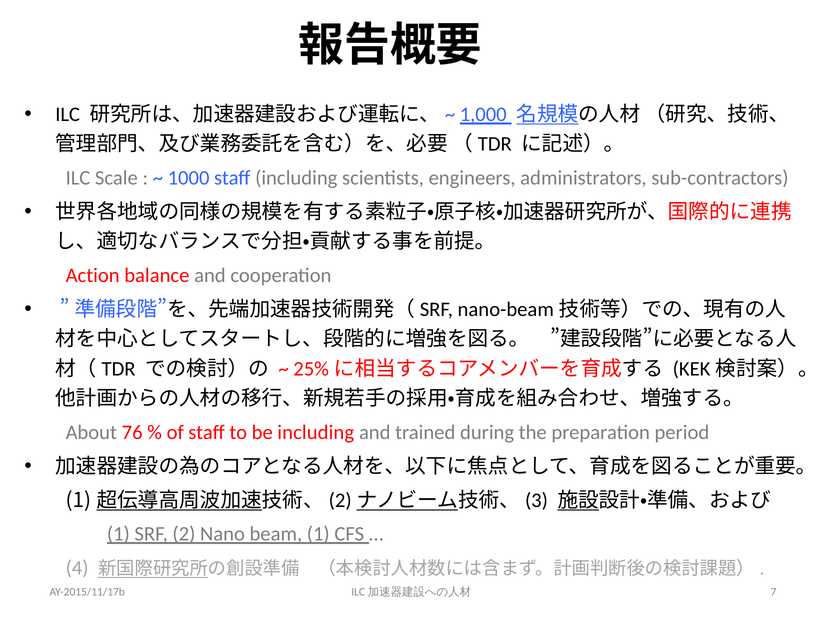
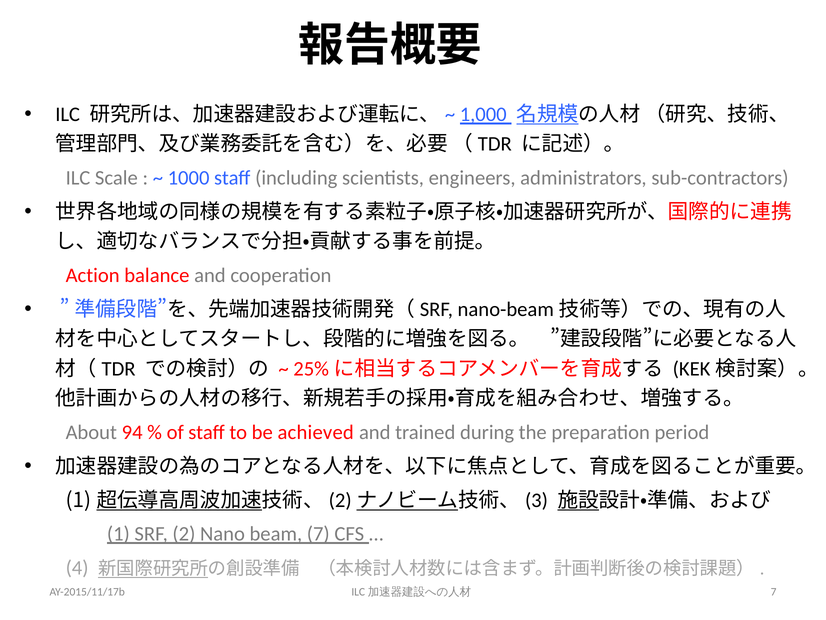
76: 76 -> 94 (132, 432)
be including: including -> achieved (316, 432)
beam 1: 1 -> 7 (318, 534)
